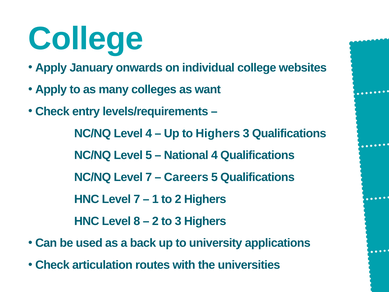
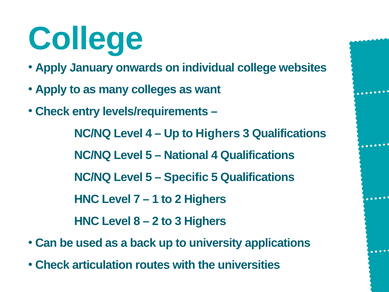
7: 7 -> 5 (149, 177)
Careers: Careers -> Specific (186, 177)
